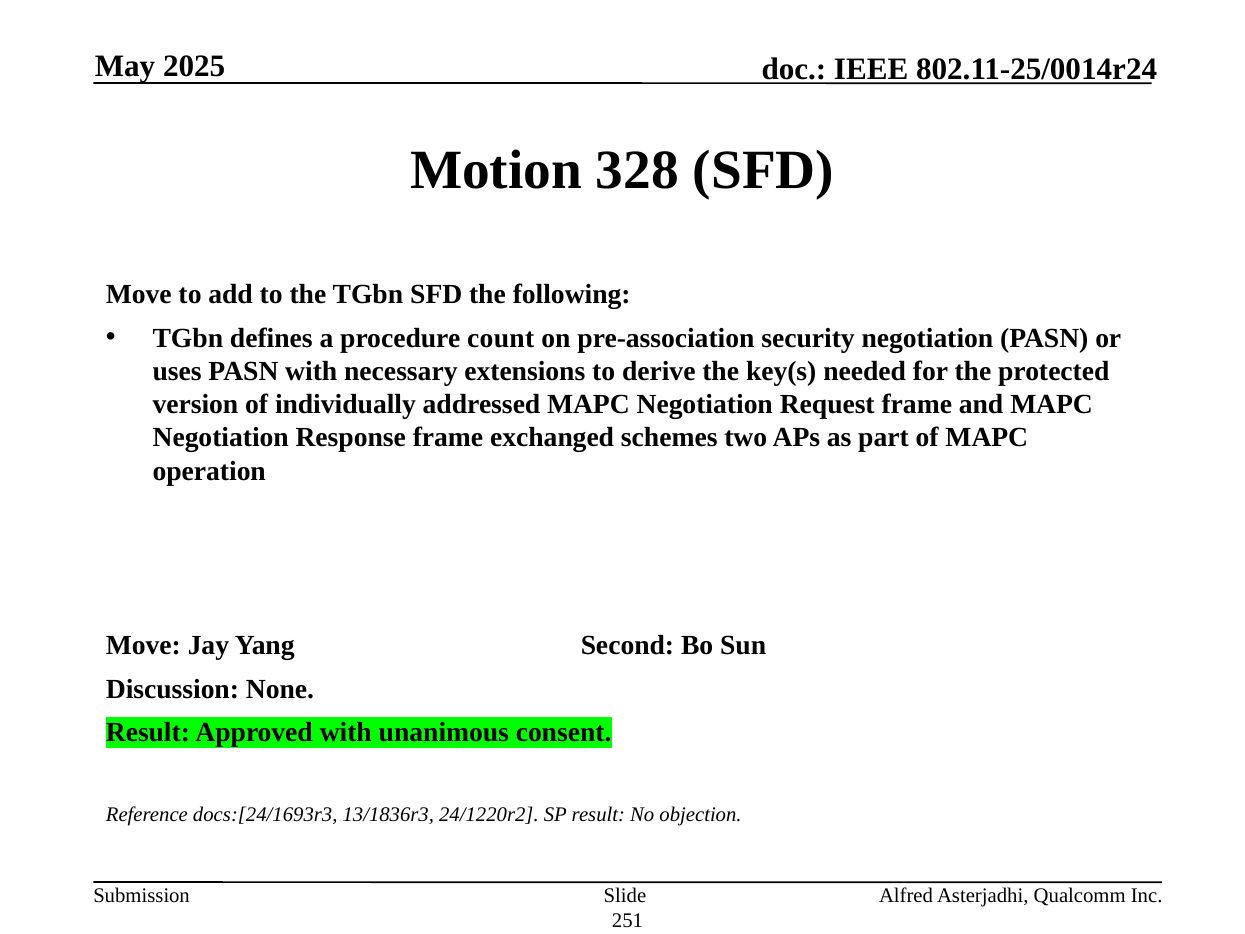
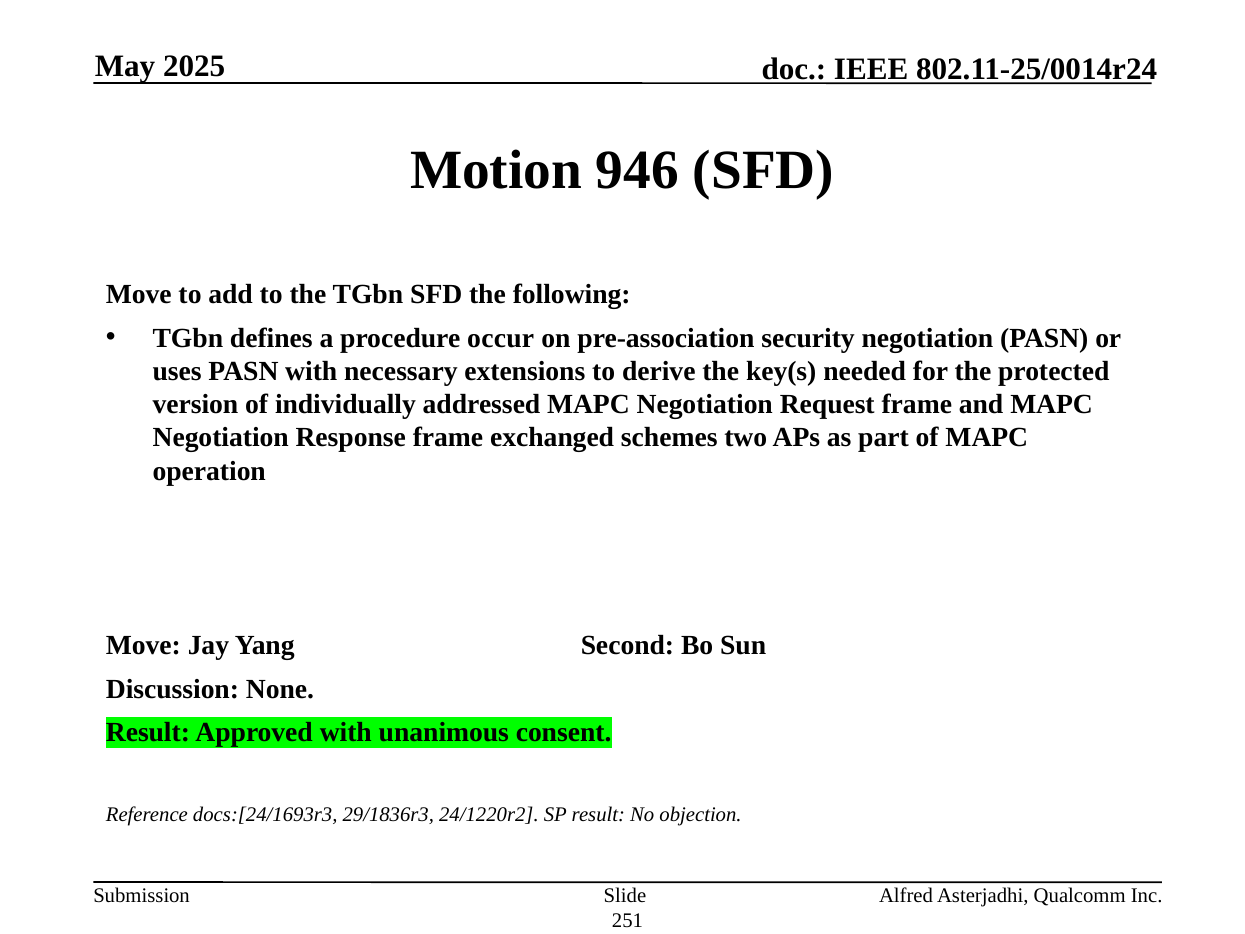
328: 328 -> 946 (638, 170)
count: count -> occur (501, 338)
13/1836r3: 13/1836r3 -> 29/1836r3 (388, 815)
